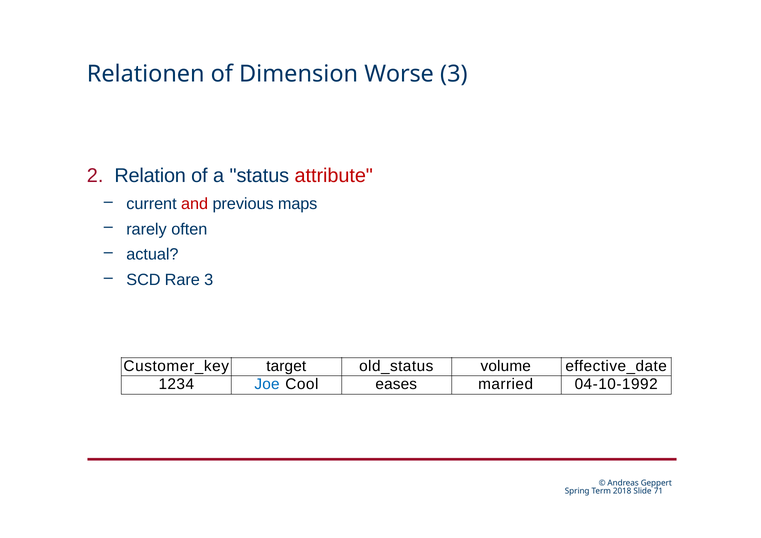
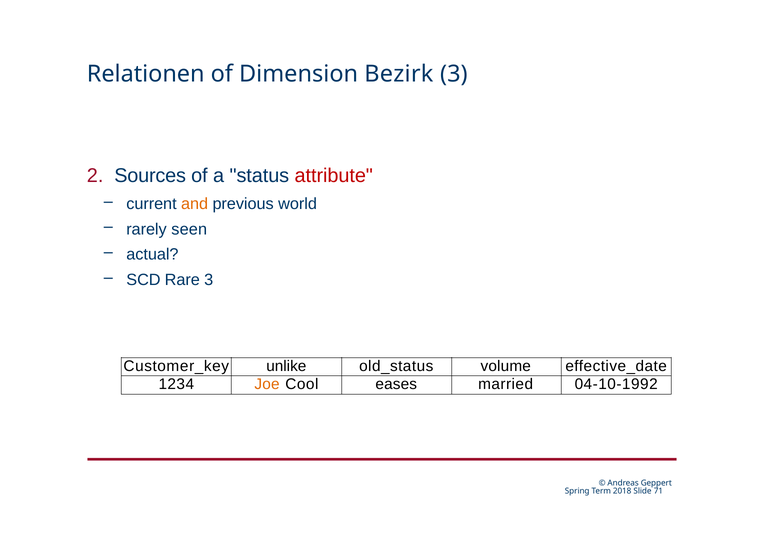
Worse: Worse -> Bezirk (399, 74)
Relation: Relation -> Sources (150, 176)
and colour: red -> orange (195, 204)
maps: maps -> world (298, 204)
often: often -> seen (189, 229)
target: target -> unlike (286, 366)
Joe colour: blue -> orange (267, 384)
